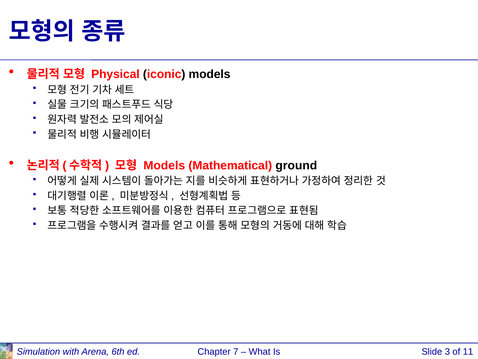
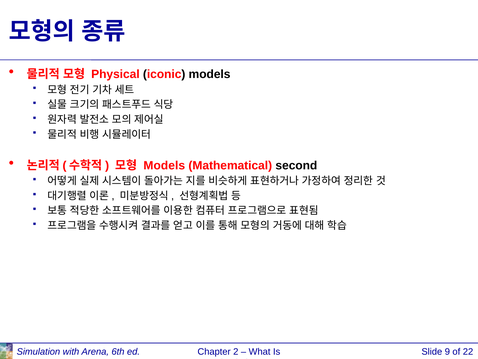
ground: ground -> second (296, 165)
7: 7 -> 2 (236, 351)
3: 3 -> 9 (447, 351)
11: 11 -> 22 (468, 351)
